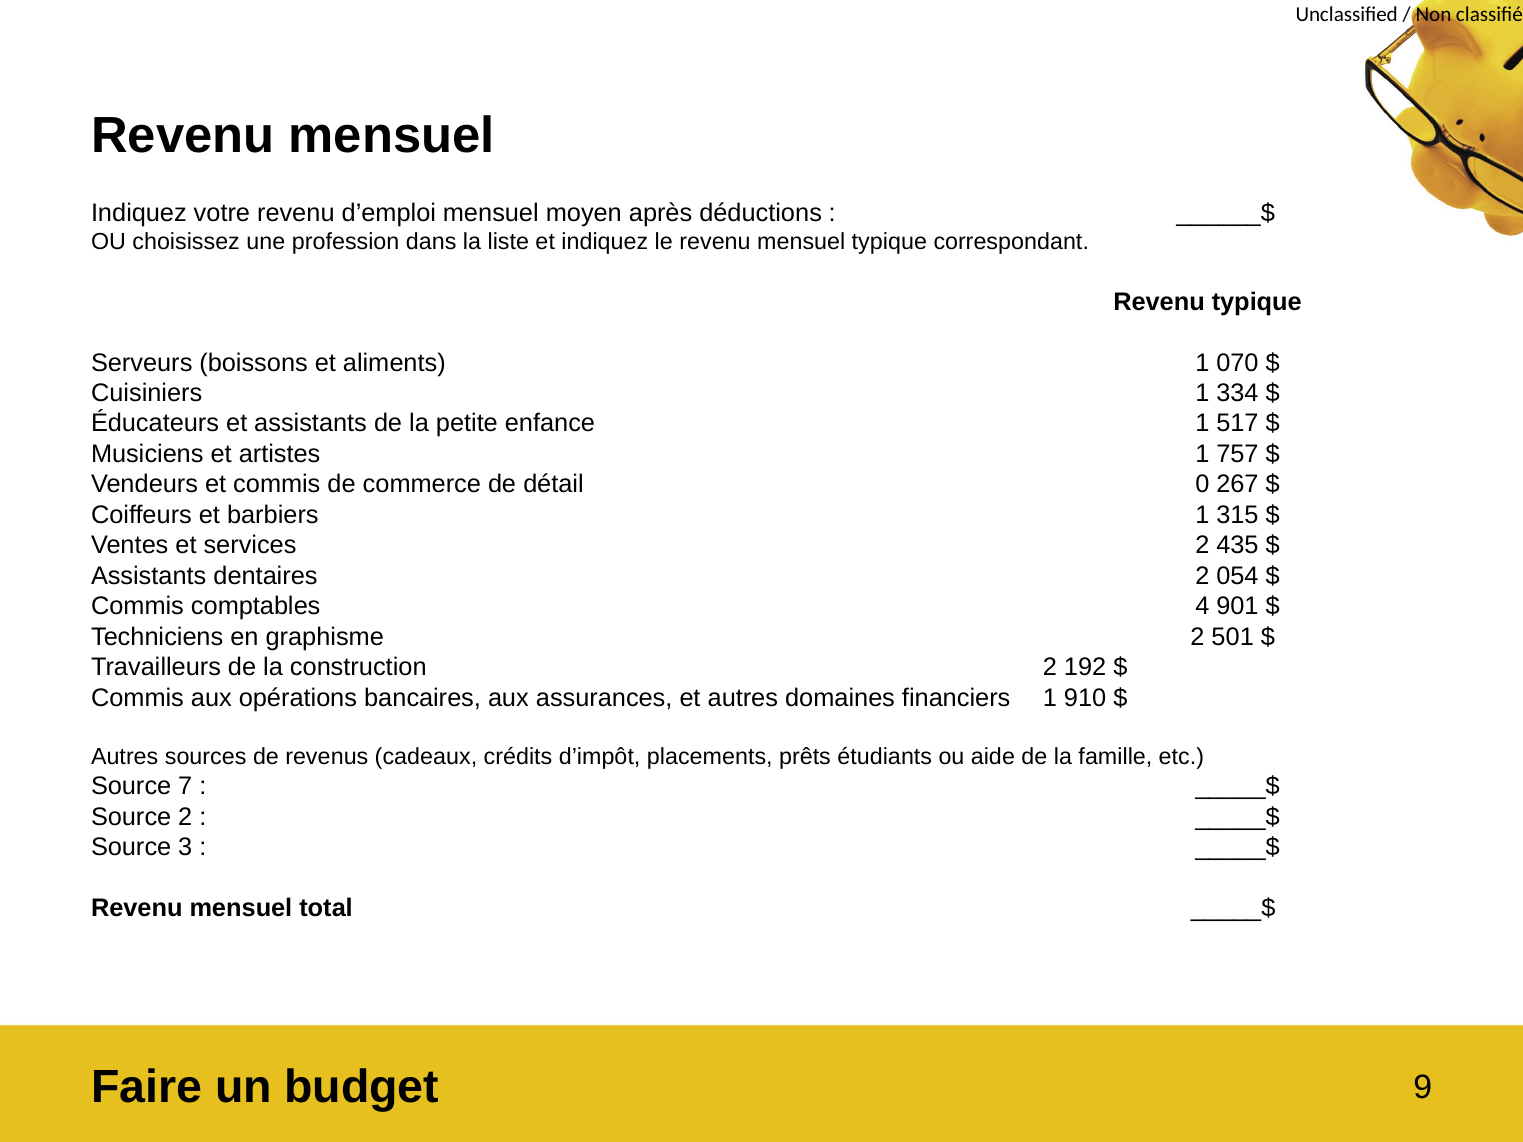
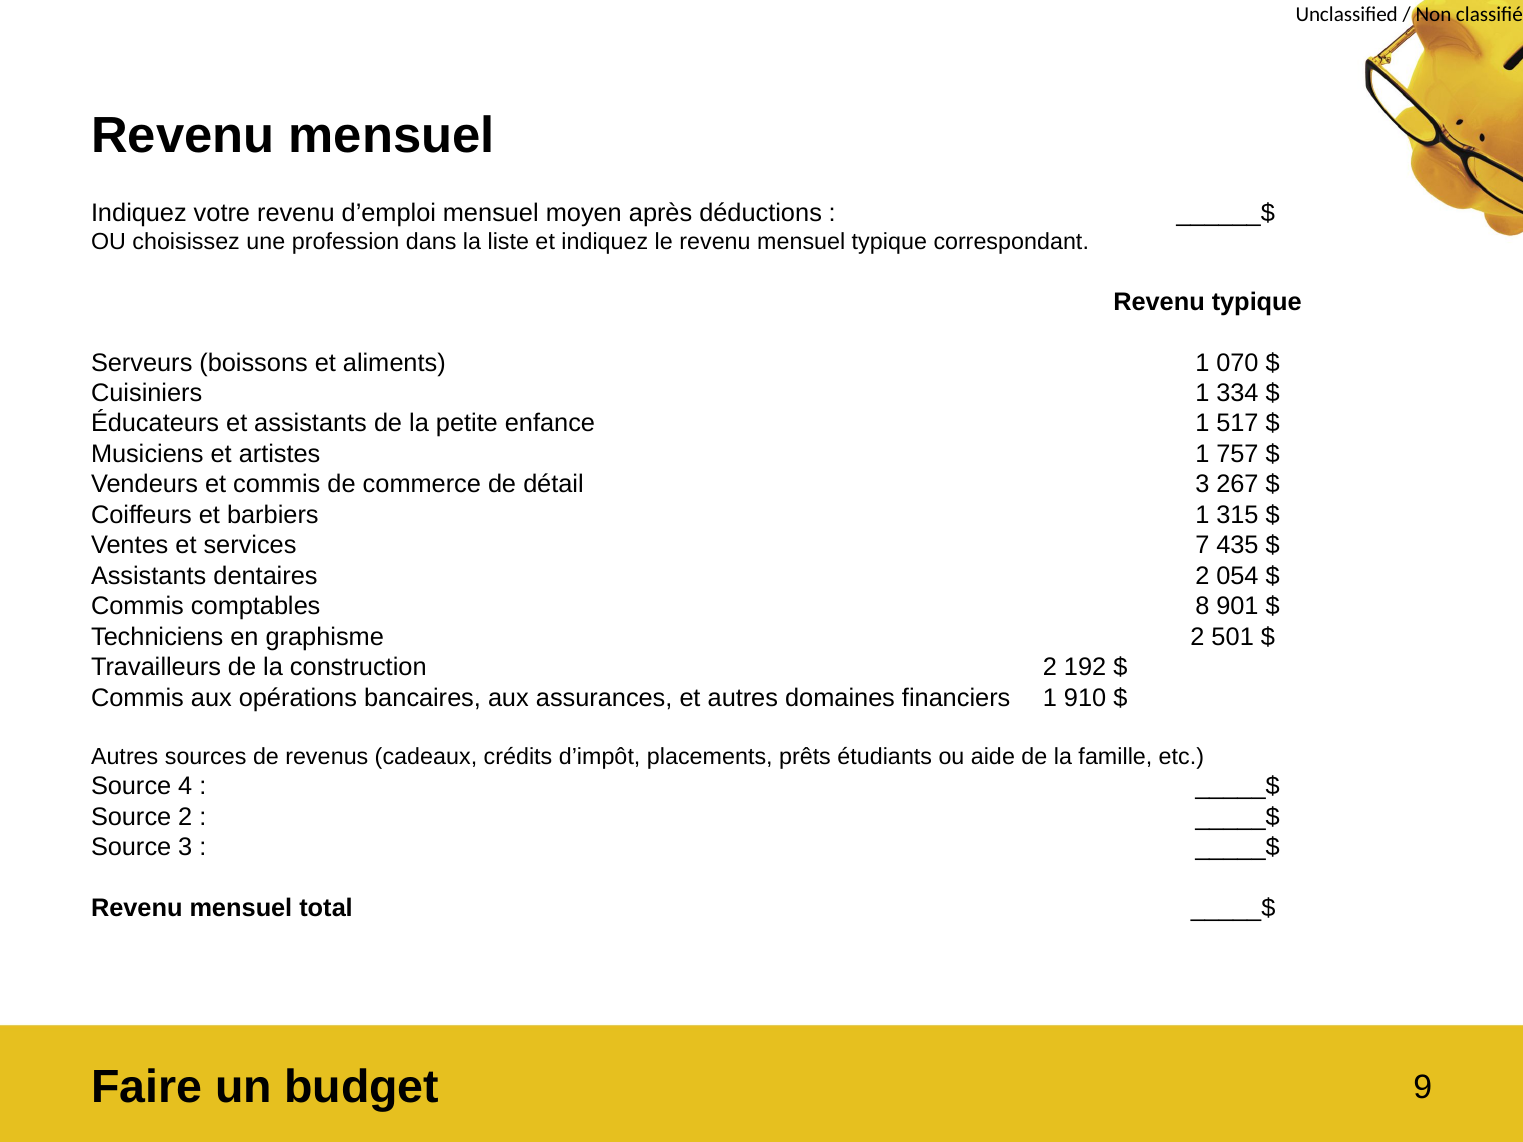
détail 0: 0 -> 3 (1202, 485)
services 2: 2 -> 7 (1202, 545)
4: 4 -> 8 (1202, 606)
7: 7 -> 4 (185, 787)
